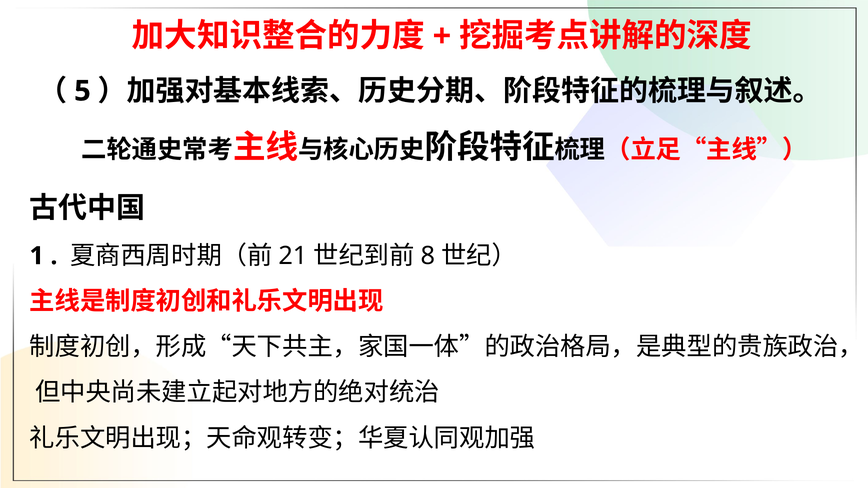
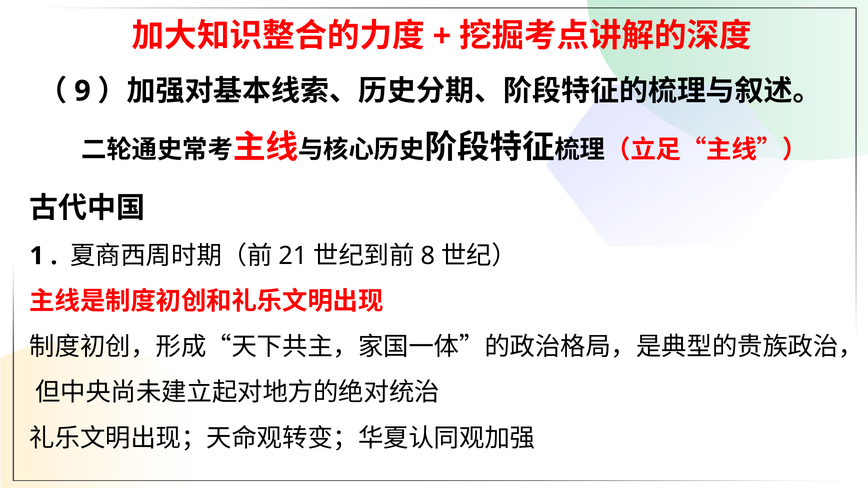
5: 5 -> 9 (82, 91)
